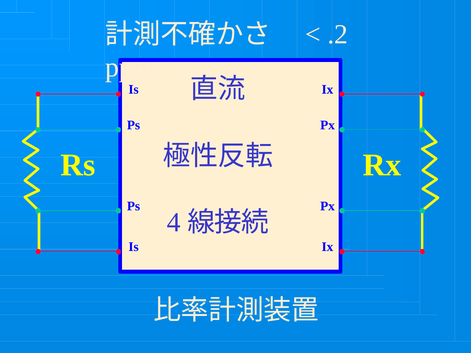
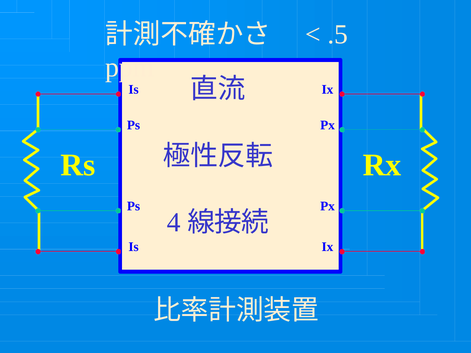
.2: .2 -> .5 (338, 34)
